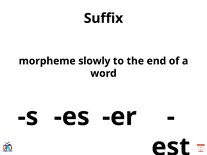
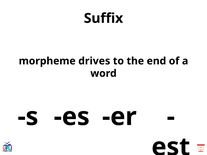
slowly: slowly -> drives (94, 61)
